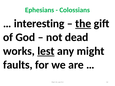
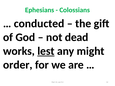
interesting: interesting -> conducted (39, 24)
the underline: present -> none (83, 24)
faults: faults -> order (18, 65)
